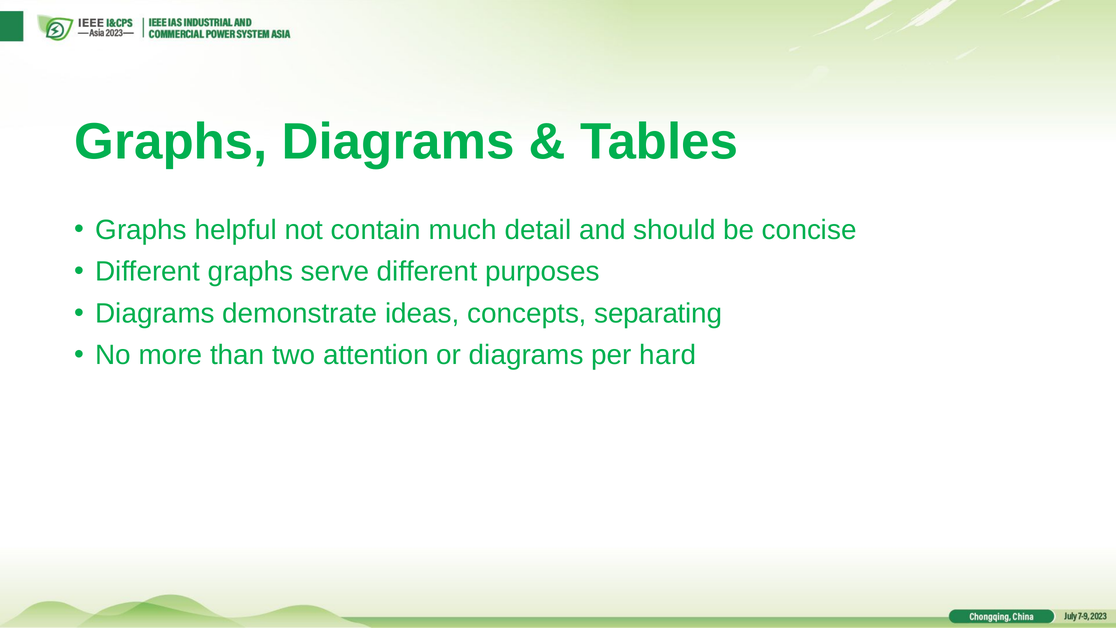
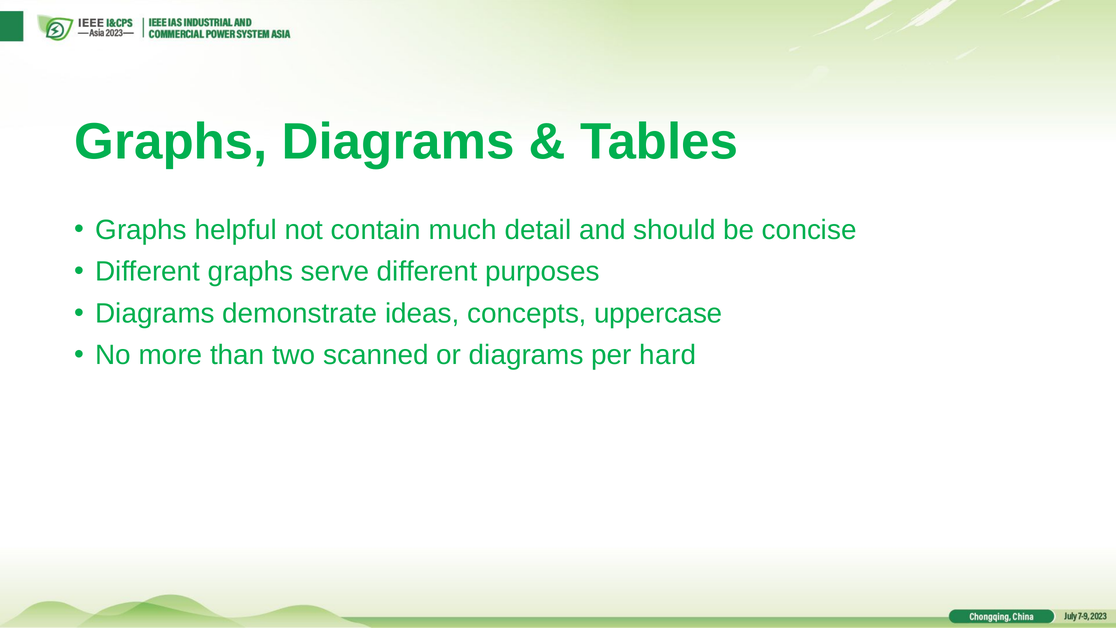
separating: separating -> uppercase (658, 313)
attention: attention -> scanned (376, 355)
